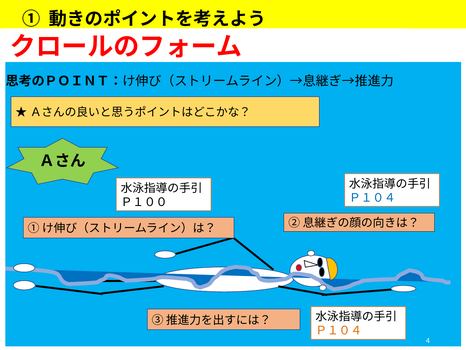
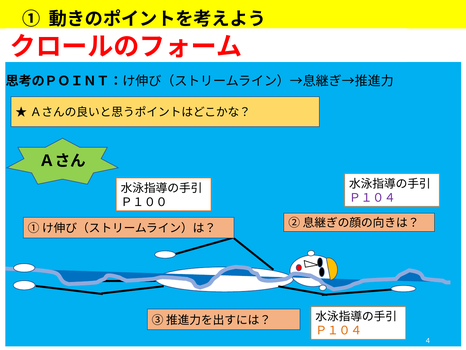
Ｐ１０４ colour: blue -> purple (372, 198)
